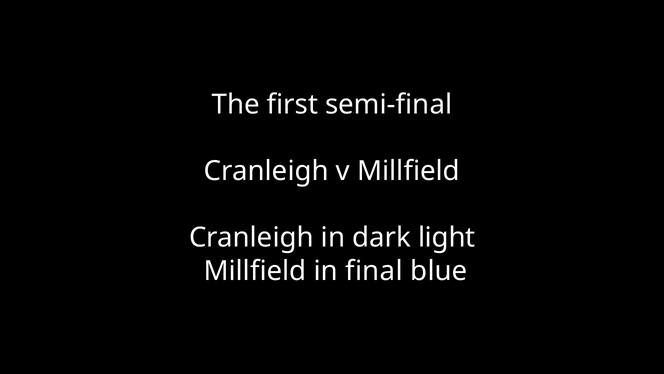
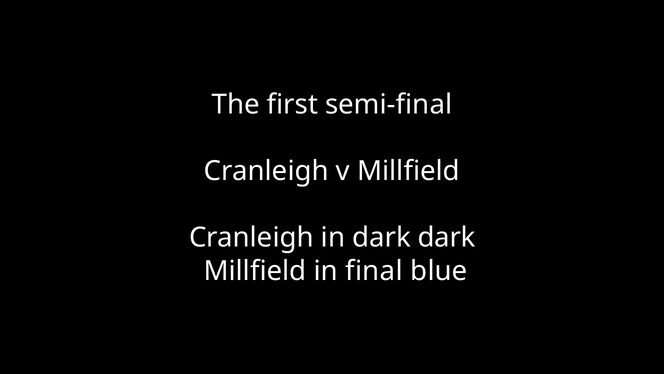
dark light: light -> dark (447, 237)
